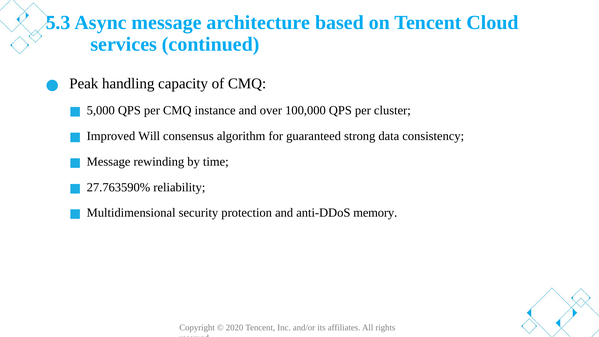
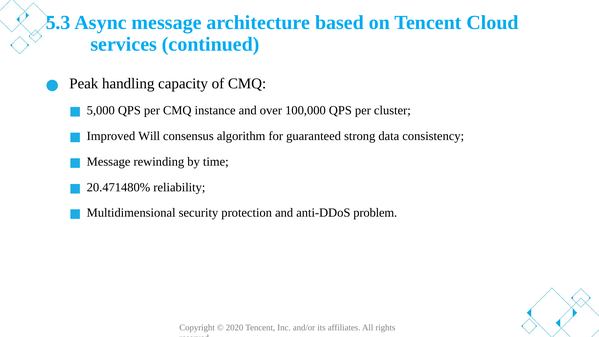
27.763590%: 27.763590% -> 20.471480% (118, 187)
memory: memory -> problem (375, 213)
